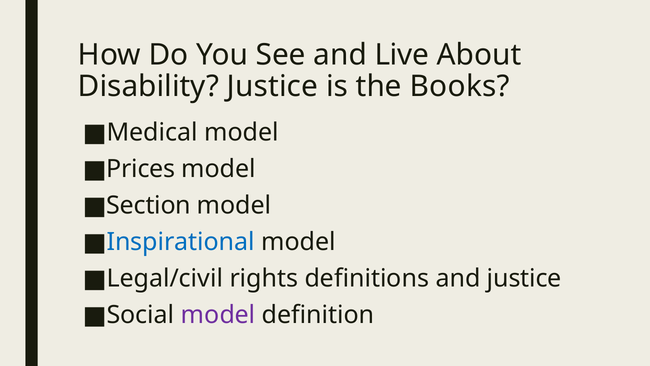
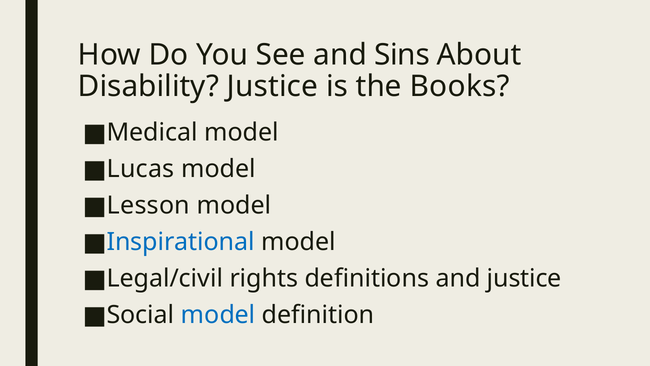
Live: Live -> Sins (402, 55)
Prices: Prices -> Lucas (141, 169)
Section: Section -> Lesson (148, 205)
model colour: purple -> blue (218, 315)
